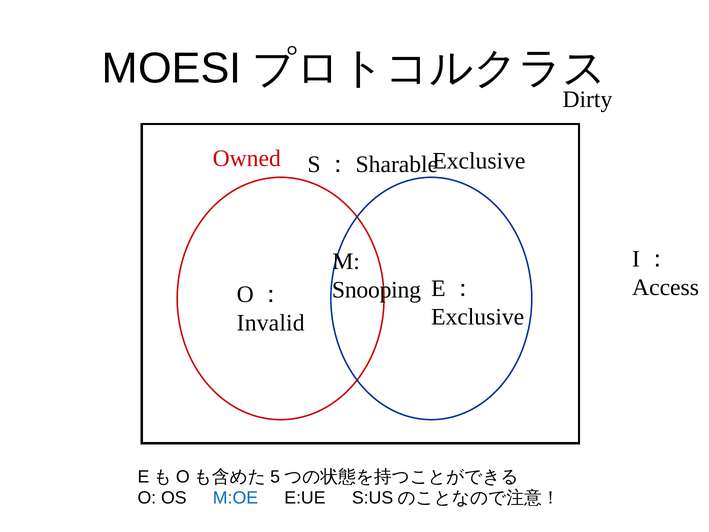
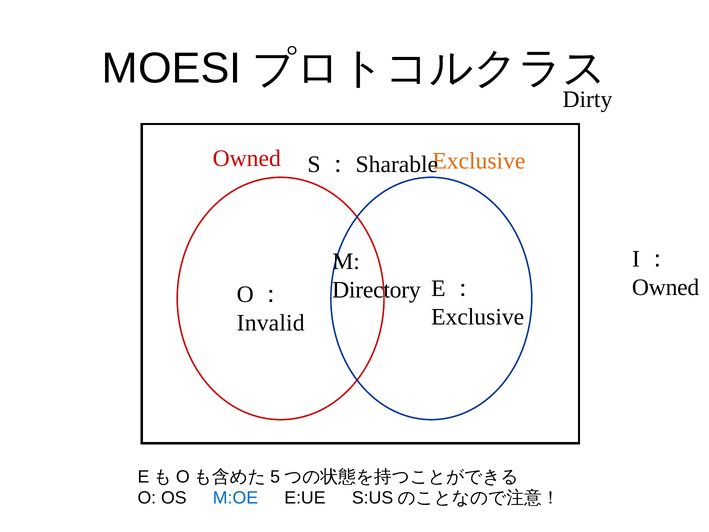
Exclusive colour: black -> orange (479, 161)
Access: Access -> Owned (666, 287)
Snooping: Snooping -> Directory (376, 290)
